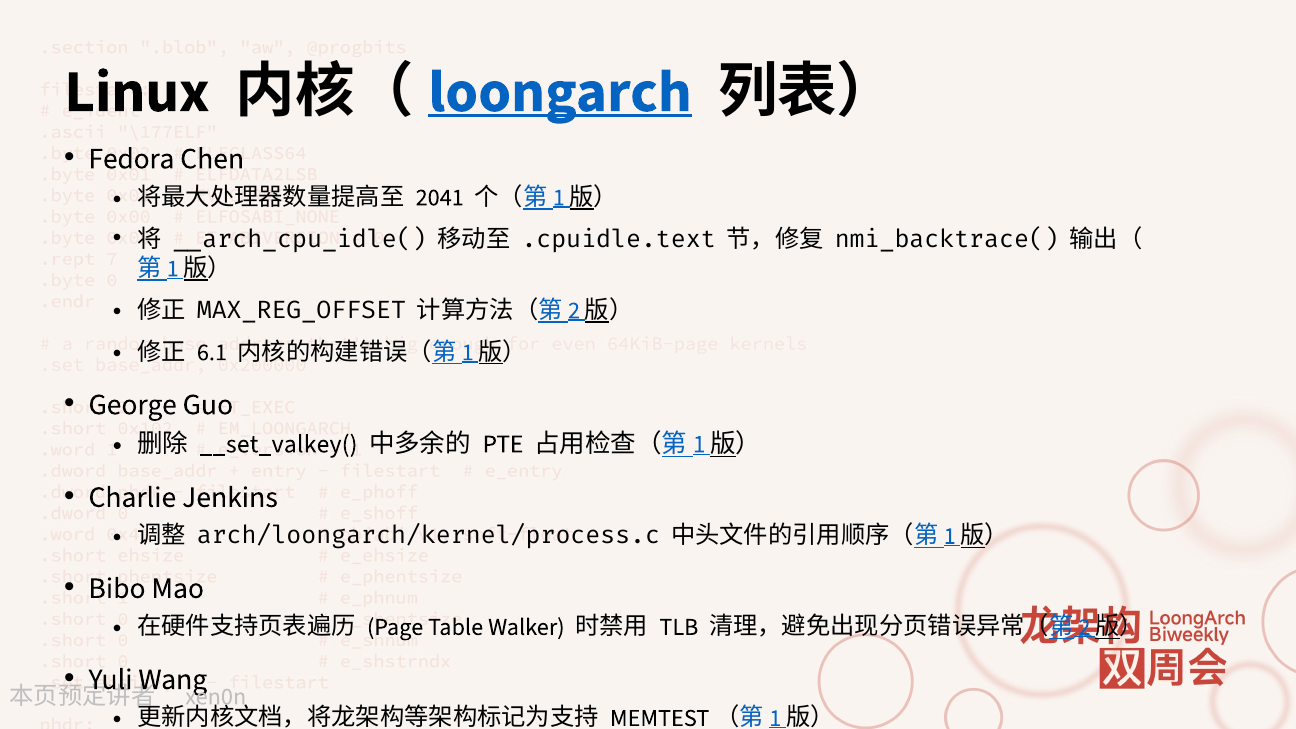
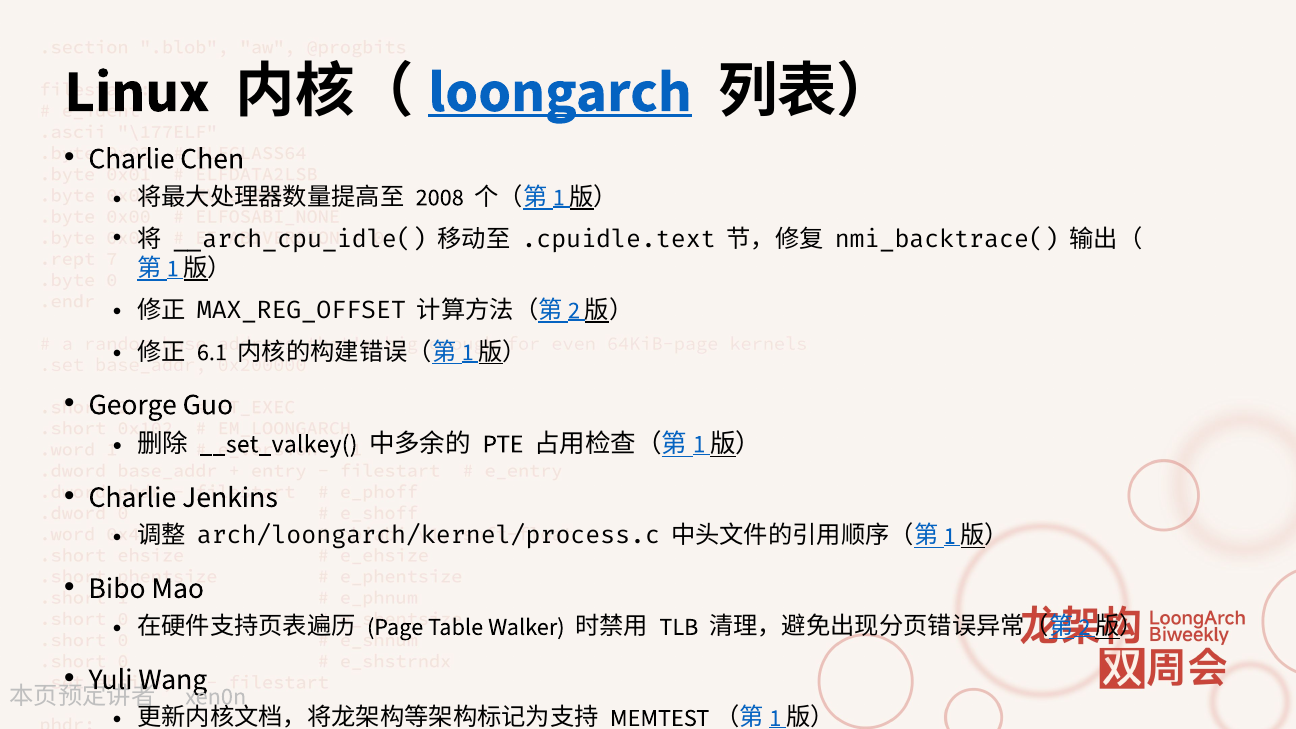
Fedora: Fedora -> Charlie (132, 159)
2041: 2041 -> 2008 (440, 197)
